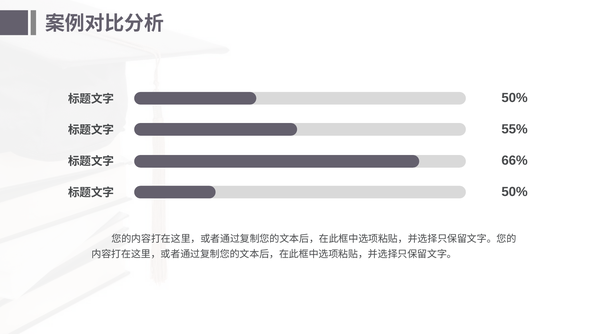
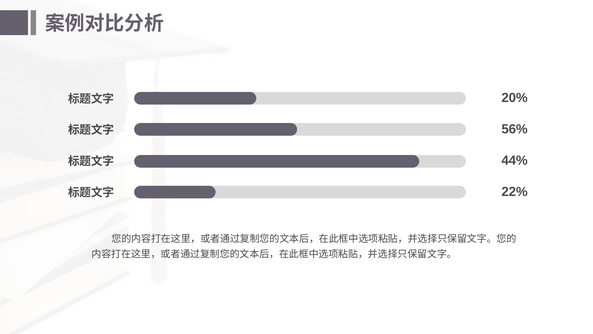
50%: 50% -> 20% (515, 98)
55%: 55% -> 56% (515, 129)
66%: 66% -> 44% (515, 160)
50%: 50% -> 22% (515, 192)
